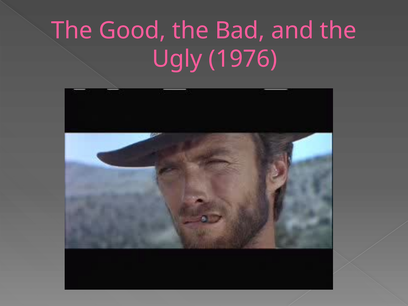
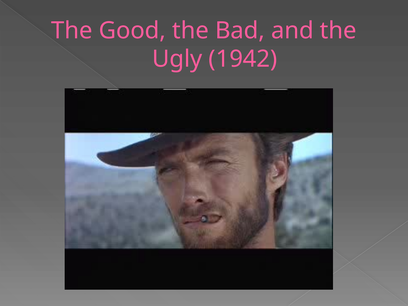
1976: 1976 -> 1942 (243, 59)
